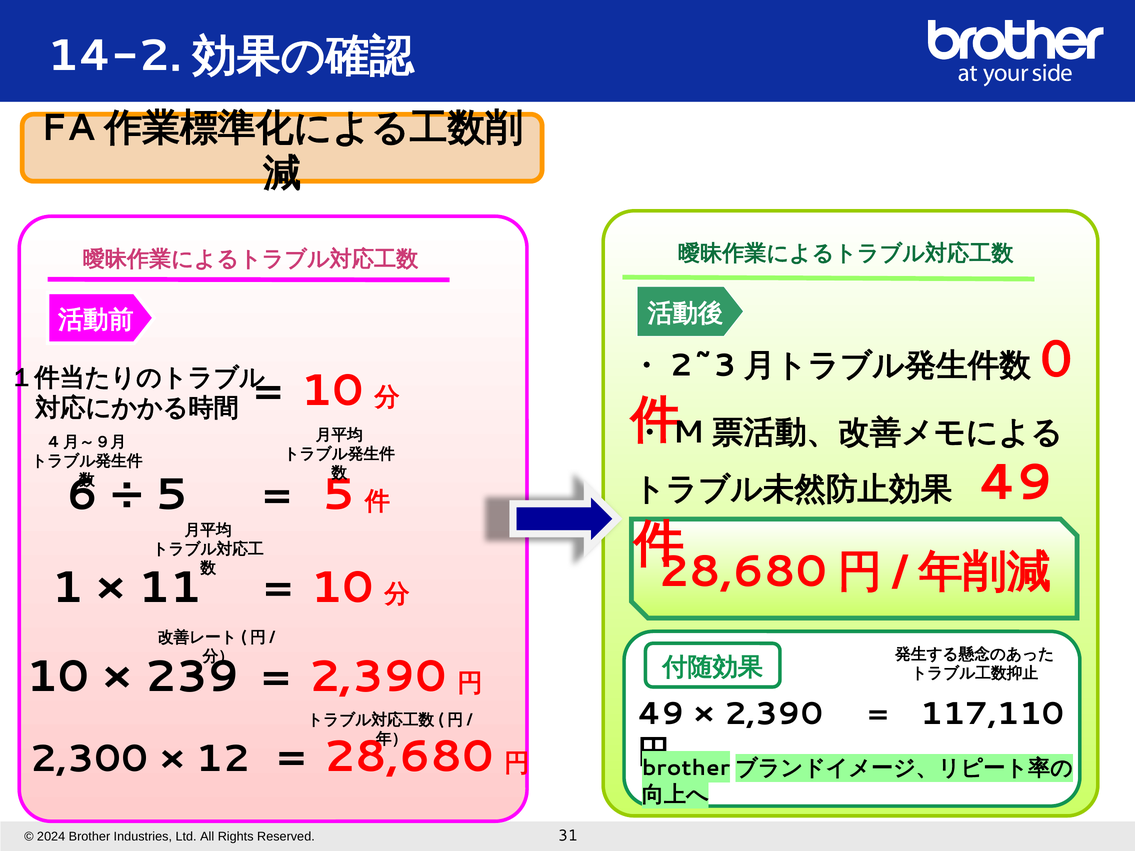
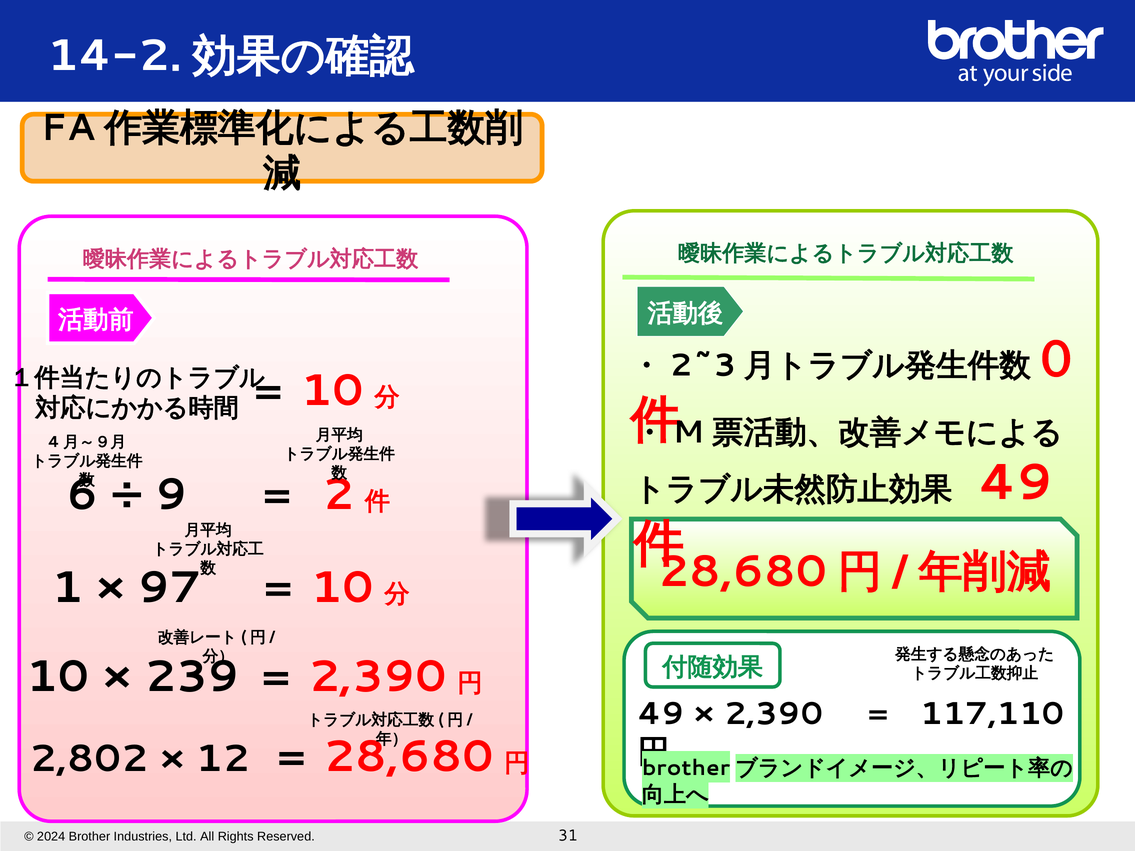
5: 5 -> 9 (171, 495)
5: 5 -> 2 (339, 495)
11: 11 -> 97 (170, 588)
2,300: 2,300 -> 2,802 (89, 759)
